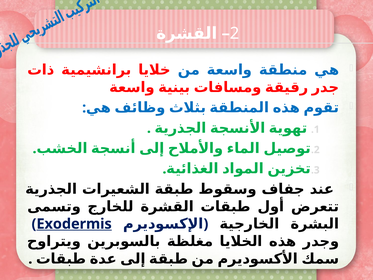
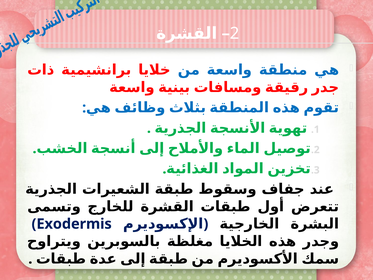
Exodermis underline: present -> none (74, 224)
